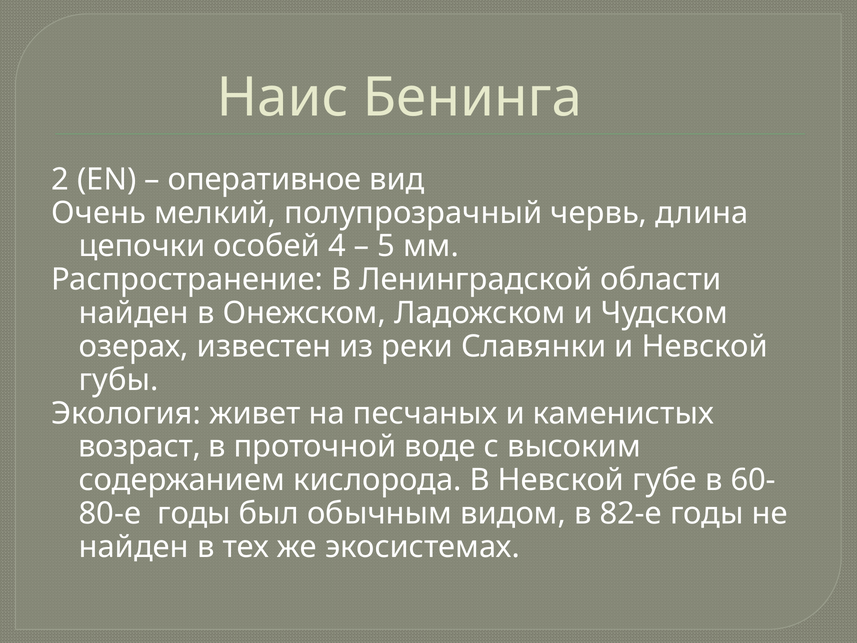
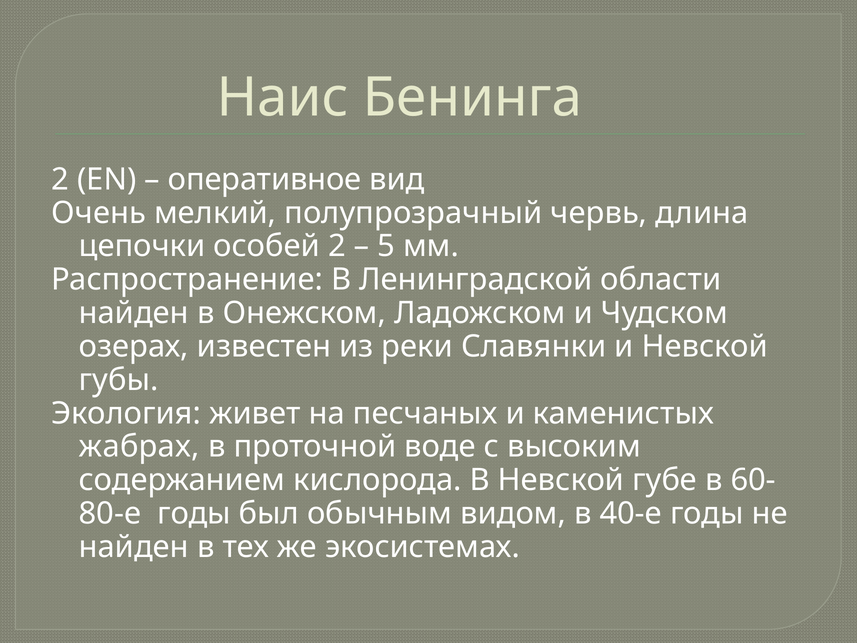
особей 4: 4 -> 2 (337, 246)
возраст: возраст -> жабрах (139, 447)
82-е: 82-е -> 40-е (631, 513)
